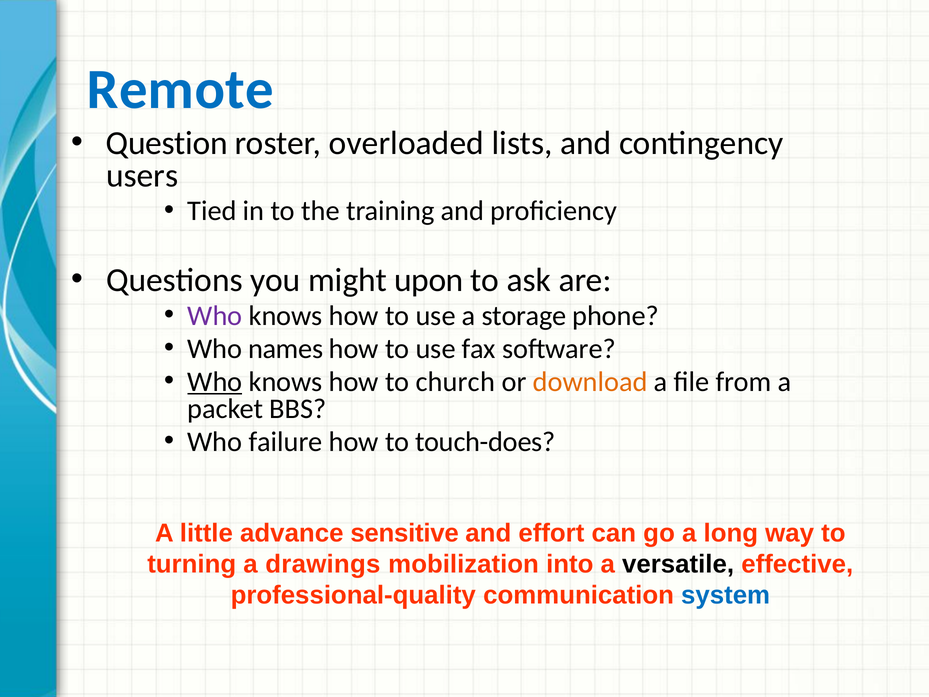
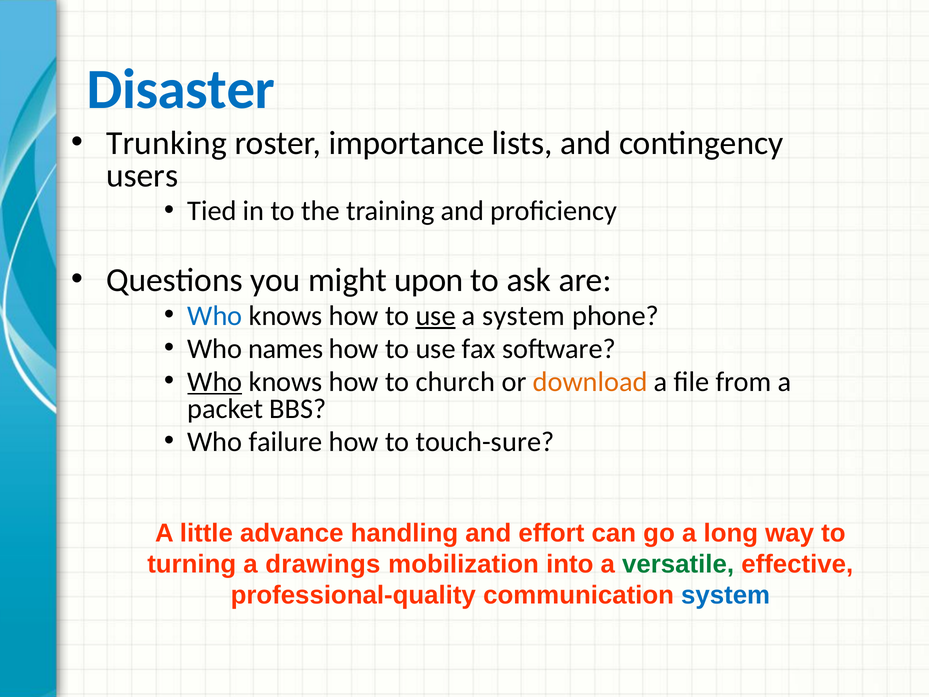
Remote: Remote -> Disaster (181, 89)
Question: Question -> Trunking (167, 143)
overloaded: overloaded -> importance (407, 143)
Who colour: purple -> blue (215, 316)
use underline: none -> present (436, 316)
a storage: storage -> system (524, 316)
touch-does: touch-does -> touch-sure (485, 442)
sensitive: sensitive -> handling (404, 533)
versatile colour: black -> green (678, 564)
